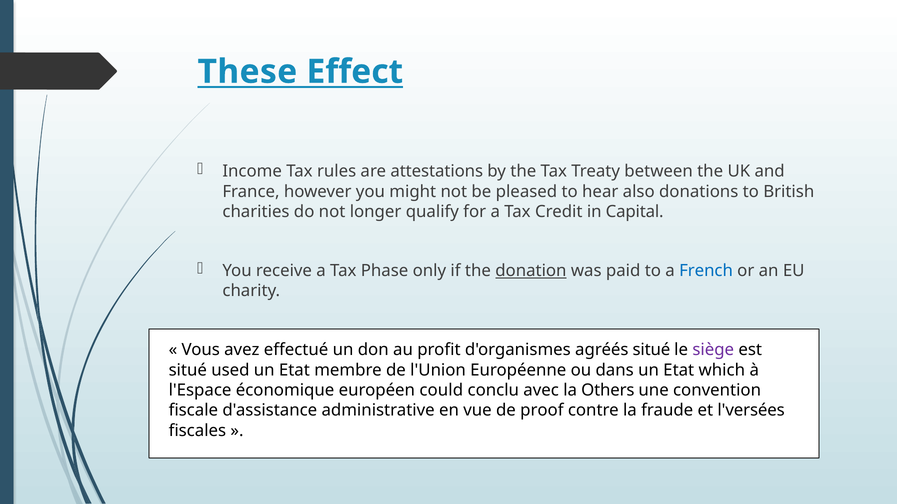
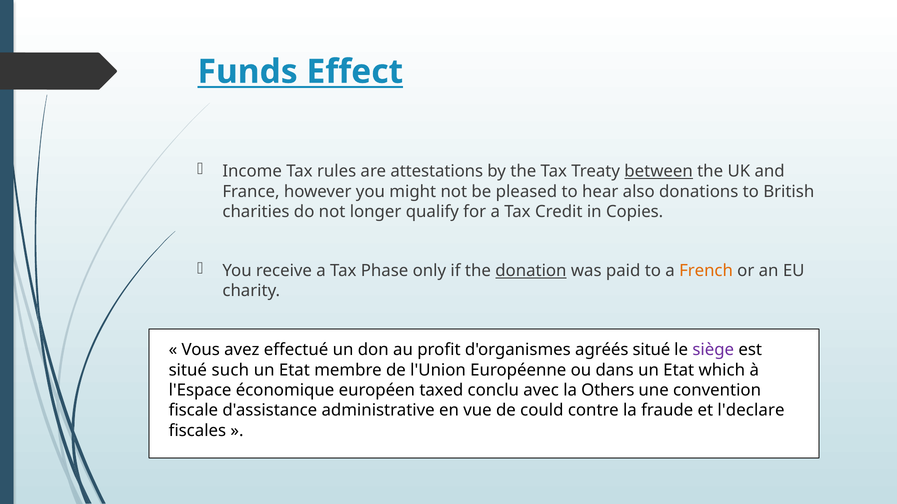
These: These -> Funds (248, 72)
between underline: none -> present (659, 172)
Capital: Capital -> Copies (635, 212)
French colour: blue -> orange (706, 271)
used: used -> such (230, 370)
could: could -> taxed (441, 391)
proof: proof -> could (542, 411)
l'versées: l'versées -> l'declare (751, 411)
